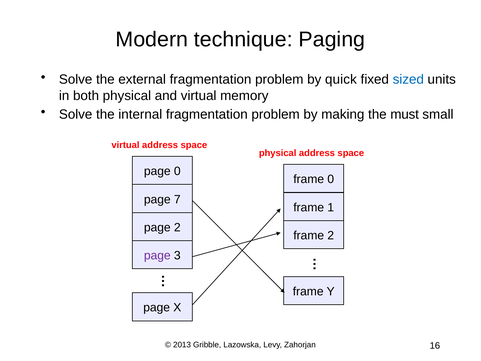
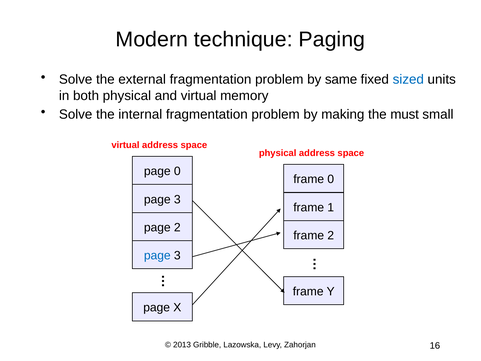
quick: quick -> same (341, 79)
7: 7 -> 3 (177, 199)
page colour: purple -> blue (157, 255)
